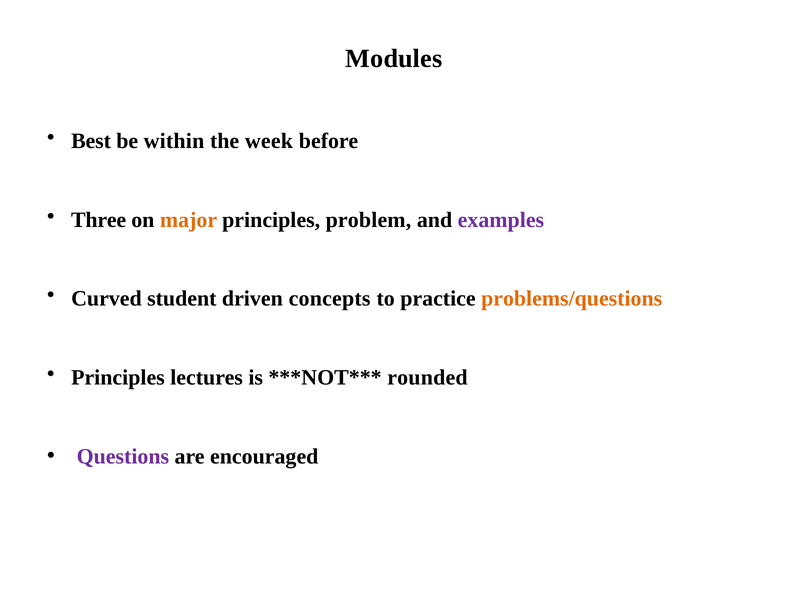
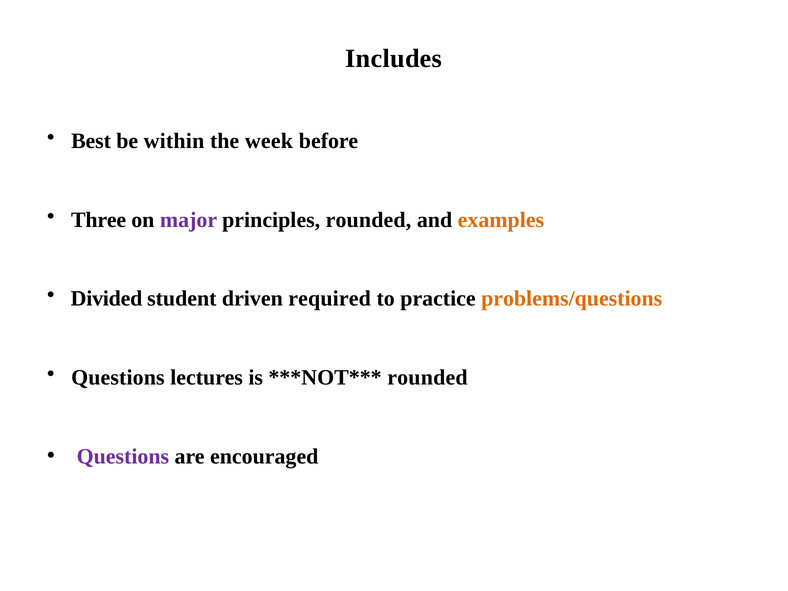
Modules: Modules -> Includes (394, 59)
major colour: orange -> purple (189, 220)
principles problem: problem -> rounded (368, 220)
examples colour: purple -> orange (501, 220)
Curved: Curved -> Divided (107, 299)
concepts: concepts -> required (330, 299)
Principles: Principles -> Questions (118, 377)
